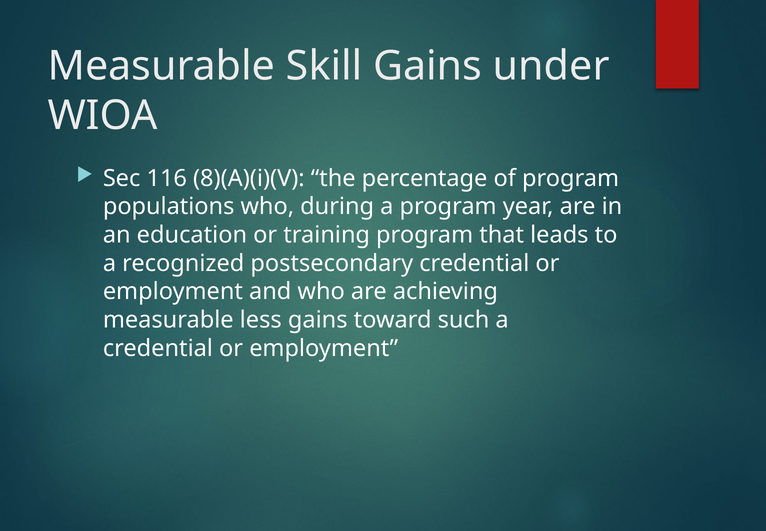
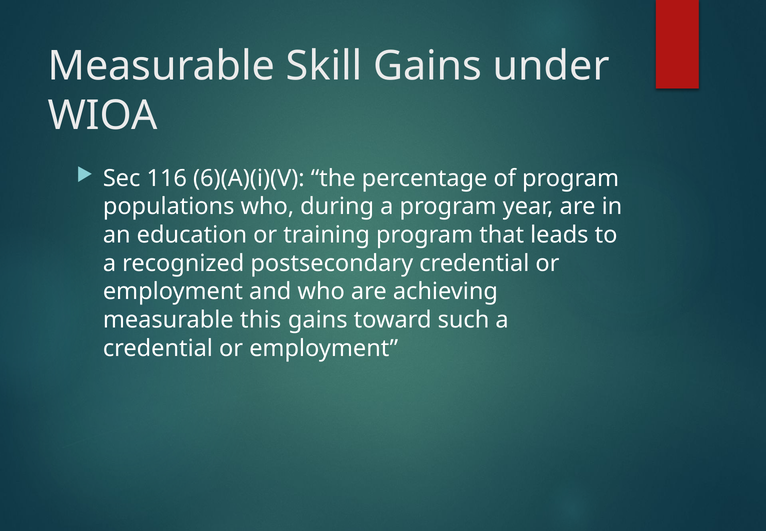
8)(A)(i)(V: 8)(A)(i)(V -> 6)(A)(i)(V (249, 178)
less: less -> this (261, 320)
